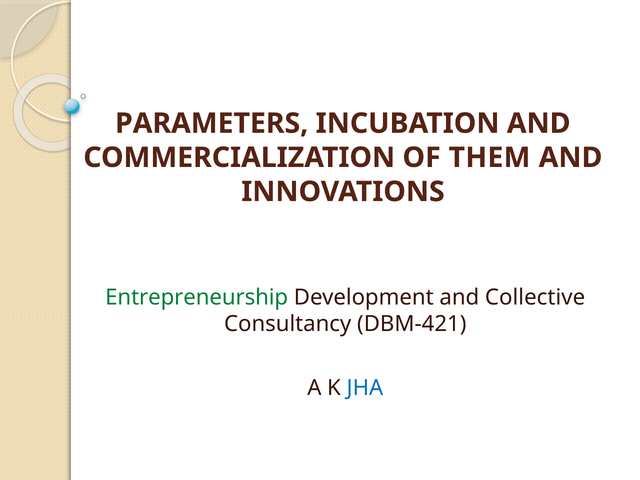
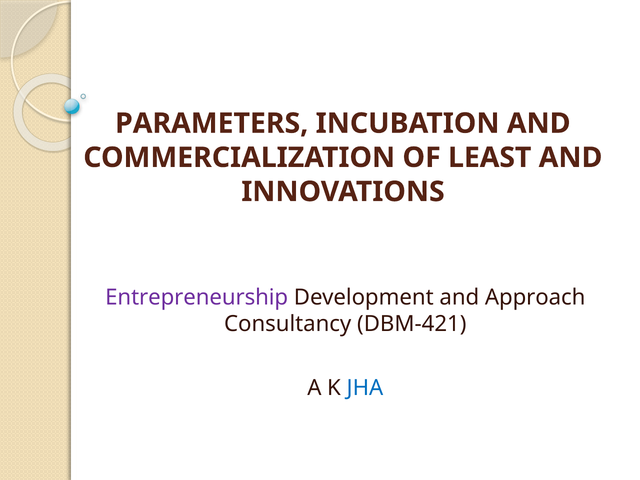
THEM: THEM -> LEAST (490, 158)
Entrepreneurship colour: green -> purple (197, 297)
Collective: Collective -> Approach (535, 297)
